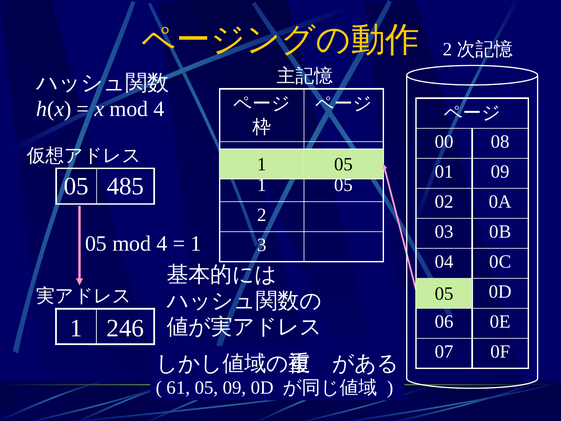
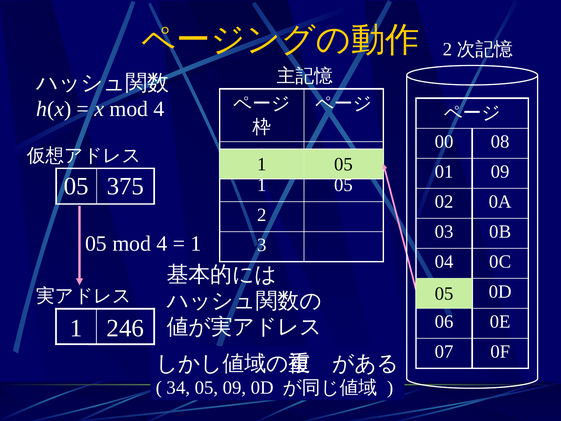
485: 485 -> 375 (125, 186)
61: 61 -> 34 (178, 387)
